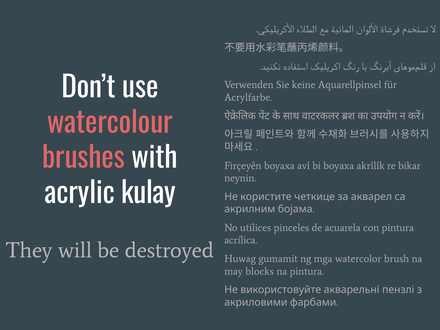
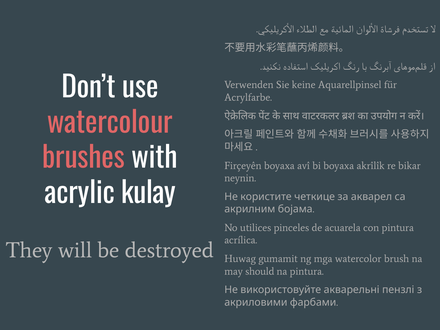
blocks: blocks -> should (260, 271)
